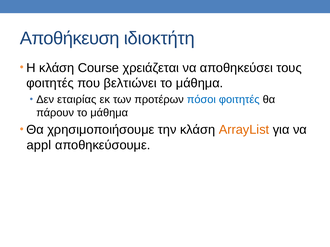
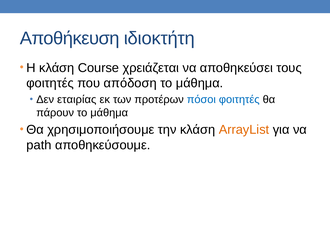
βελτιώνει: βελτιώνει -> απόδοση (130, 83)
appl: appl -> path (39, 145)
